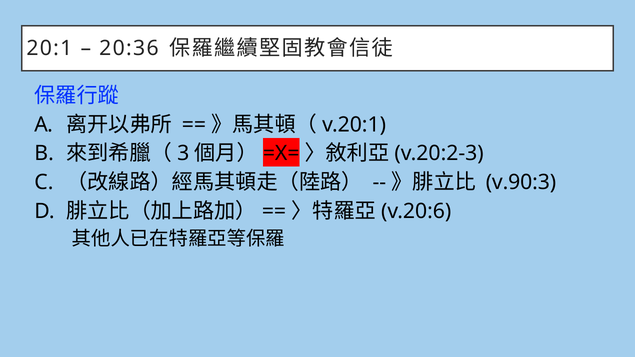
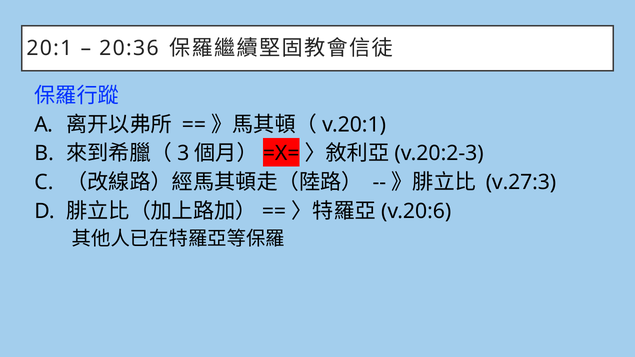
v.90:3: v.90:3 -> v.27:3 (521, 182)
